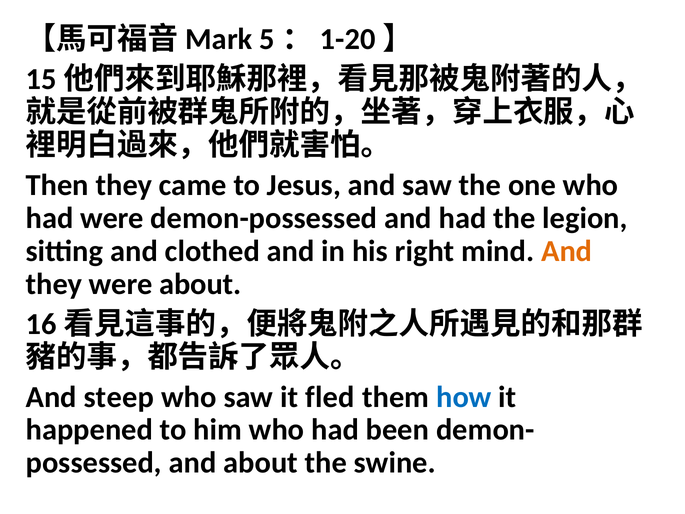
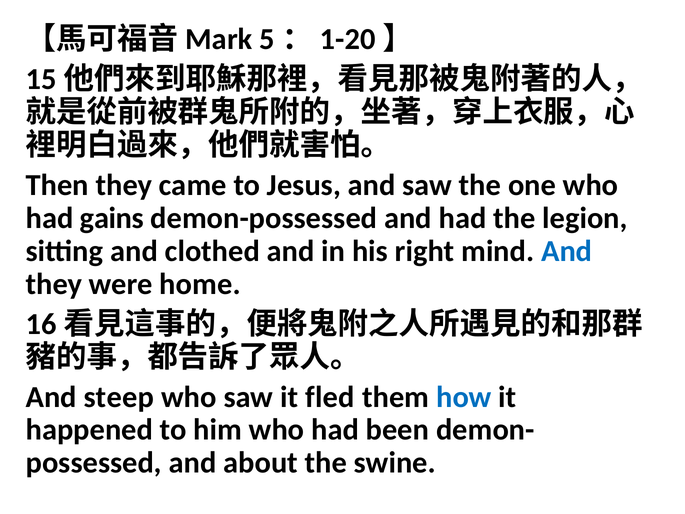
had were: were -> gains (112, 218)
And colour: orange -> blue (567, 251)
were about: about -> home (200, 284)
